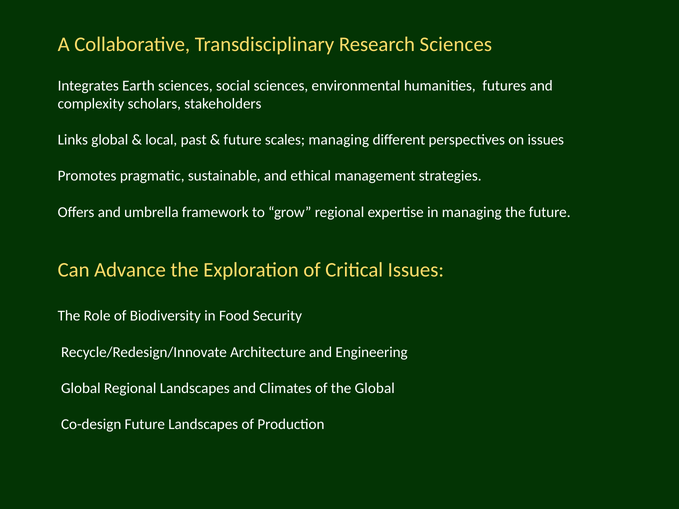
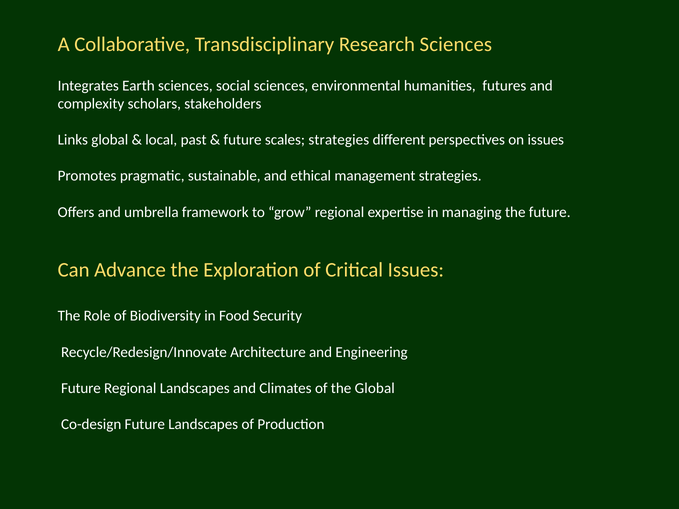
scales managing: managing -> strategies (339, 140)
Global: Global -> Future (81, 388)
